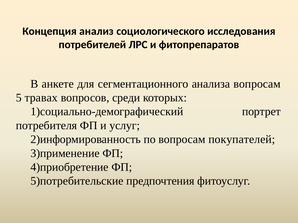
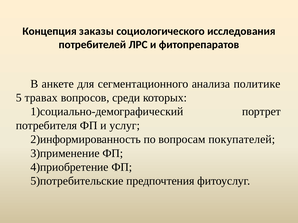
анализ: анализ -> заказы (96, 31)
анализа вопросам: вопросам -> политике (257, 84)
